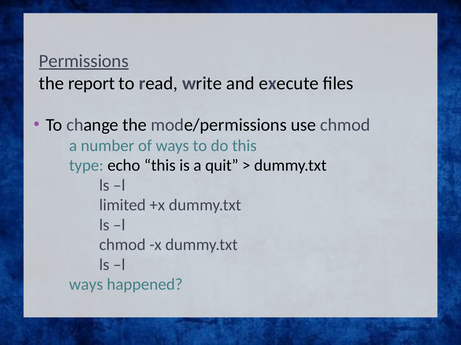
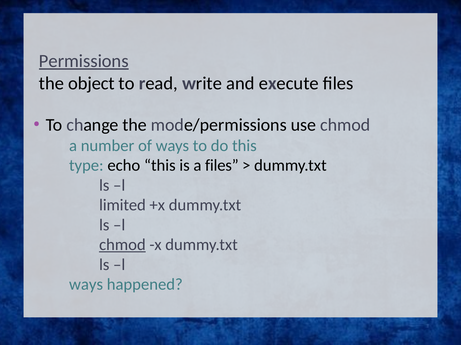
report: report -> object (91, 83)
a quit: quit -> files (222, 166)
chmod underline: none -> present (122, 245)
